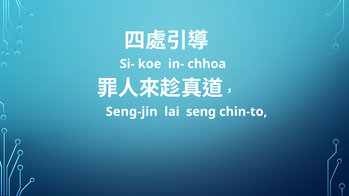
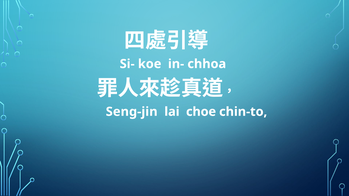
seng: seng -> choe (201, 112)
